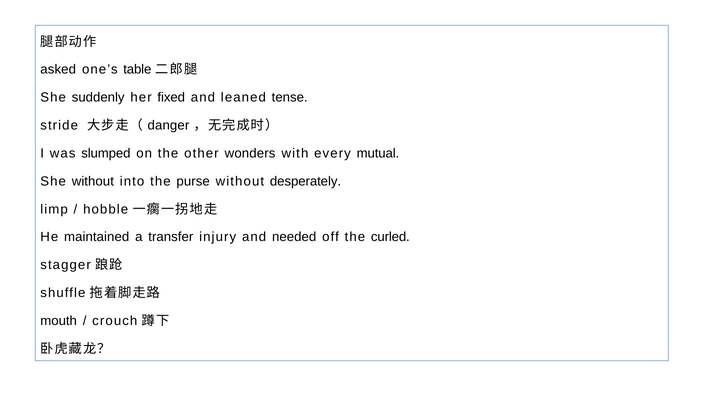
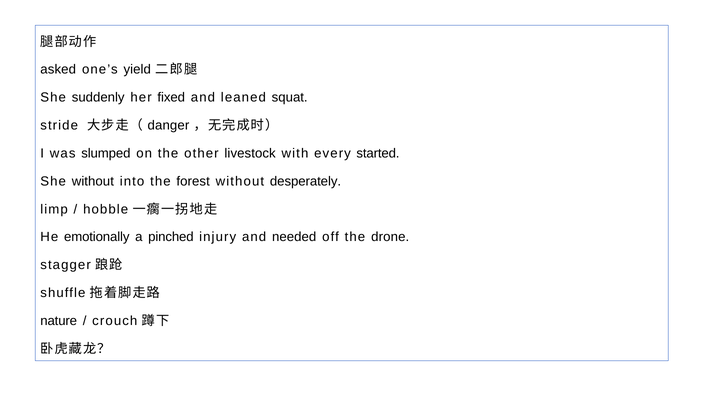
table: table -> yield (137, 70)
tense: tense -> squat (290, 98)
wonders: wonders -> livestock (250, 153)
mutual: mutual -> started (378, 153)
purse: purse -> forest (193, 181)
maintained: maintained -> emotionally (97, 237)
transfer: transfer -> pinched (171, 237)
curled: curled -> drone (390, 237)
mouth: mouth -> nature (59, 321)
